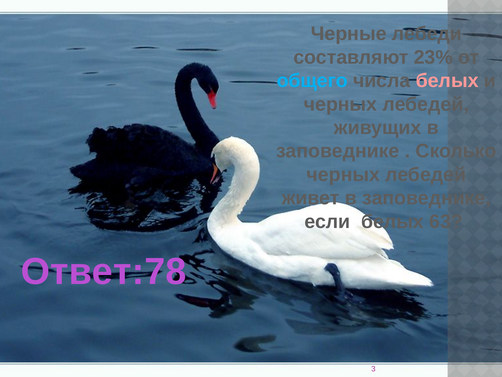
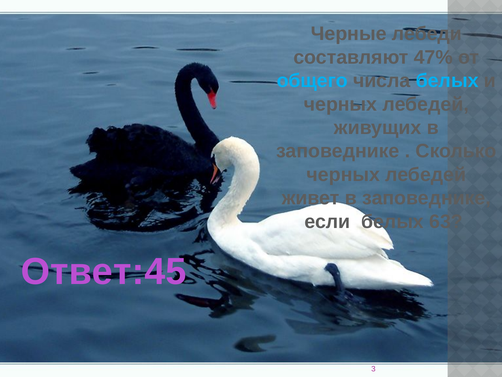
23%: 23% -> 47% (433, 57)
белых colour: pink -> light blue (447, 81)
Ответ:78: Ответ:78 -> Ответ:45 (104, 271)
